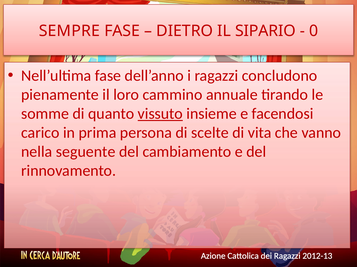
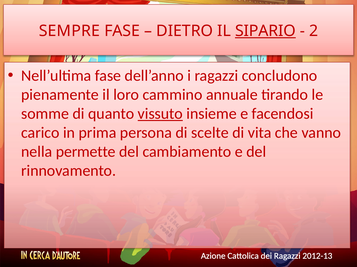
SIPARIO underline: none -> present (265, 31)
0: 0 -> 2 (314, 31)
seguente: seguente -> permette (86, 152)
